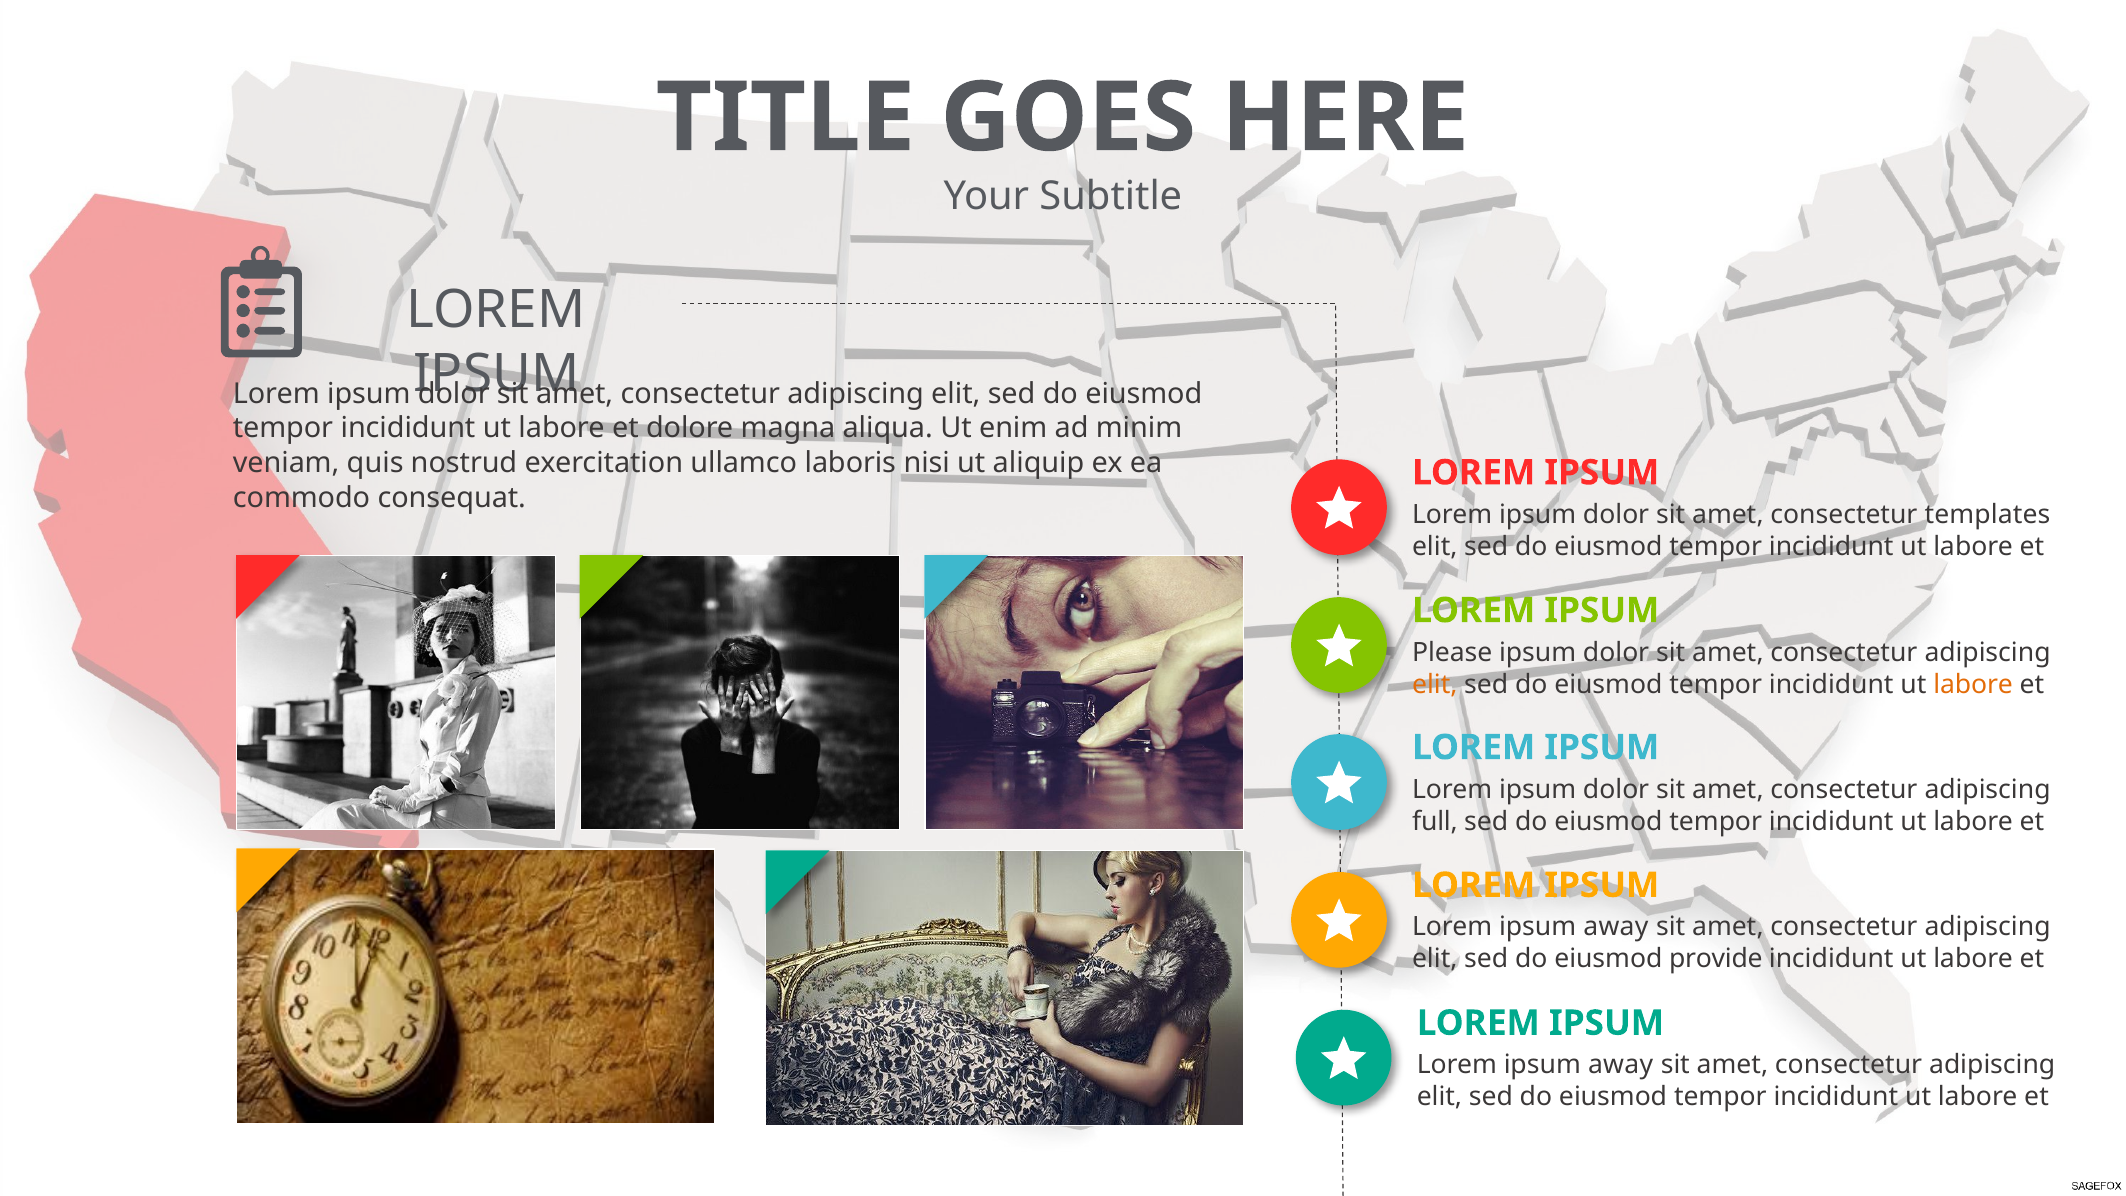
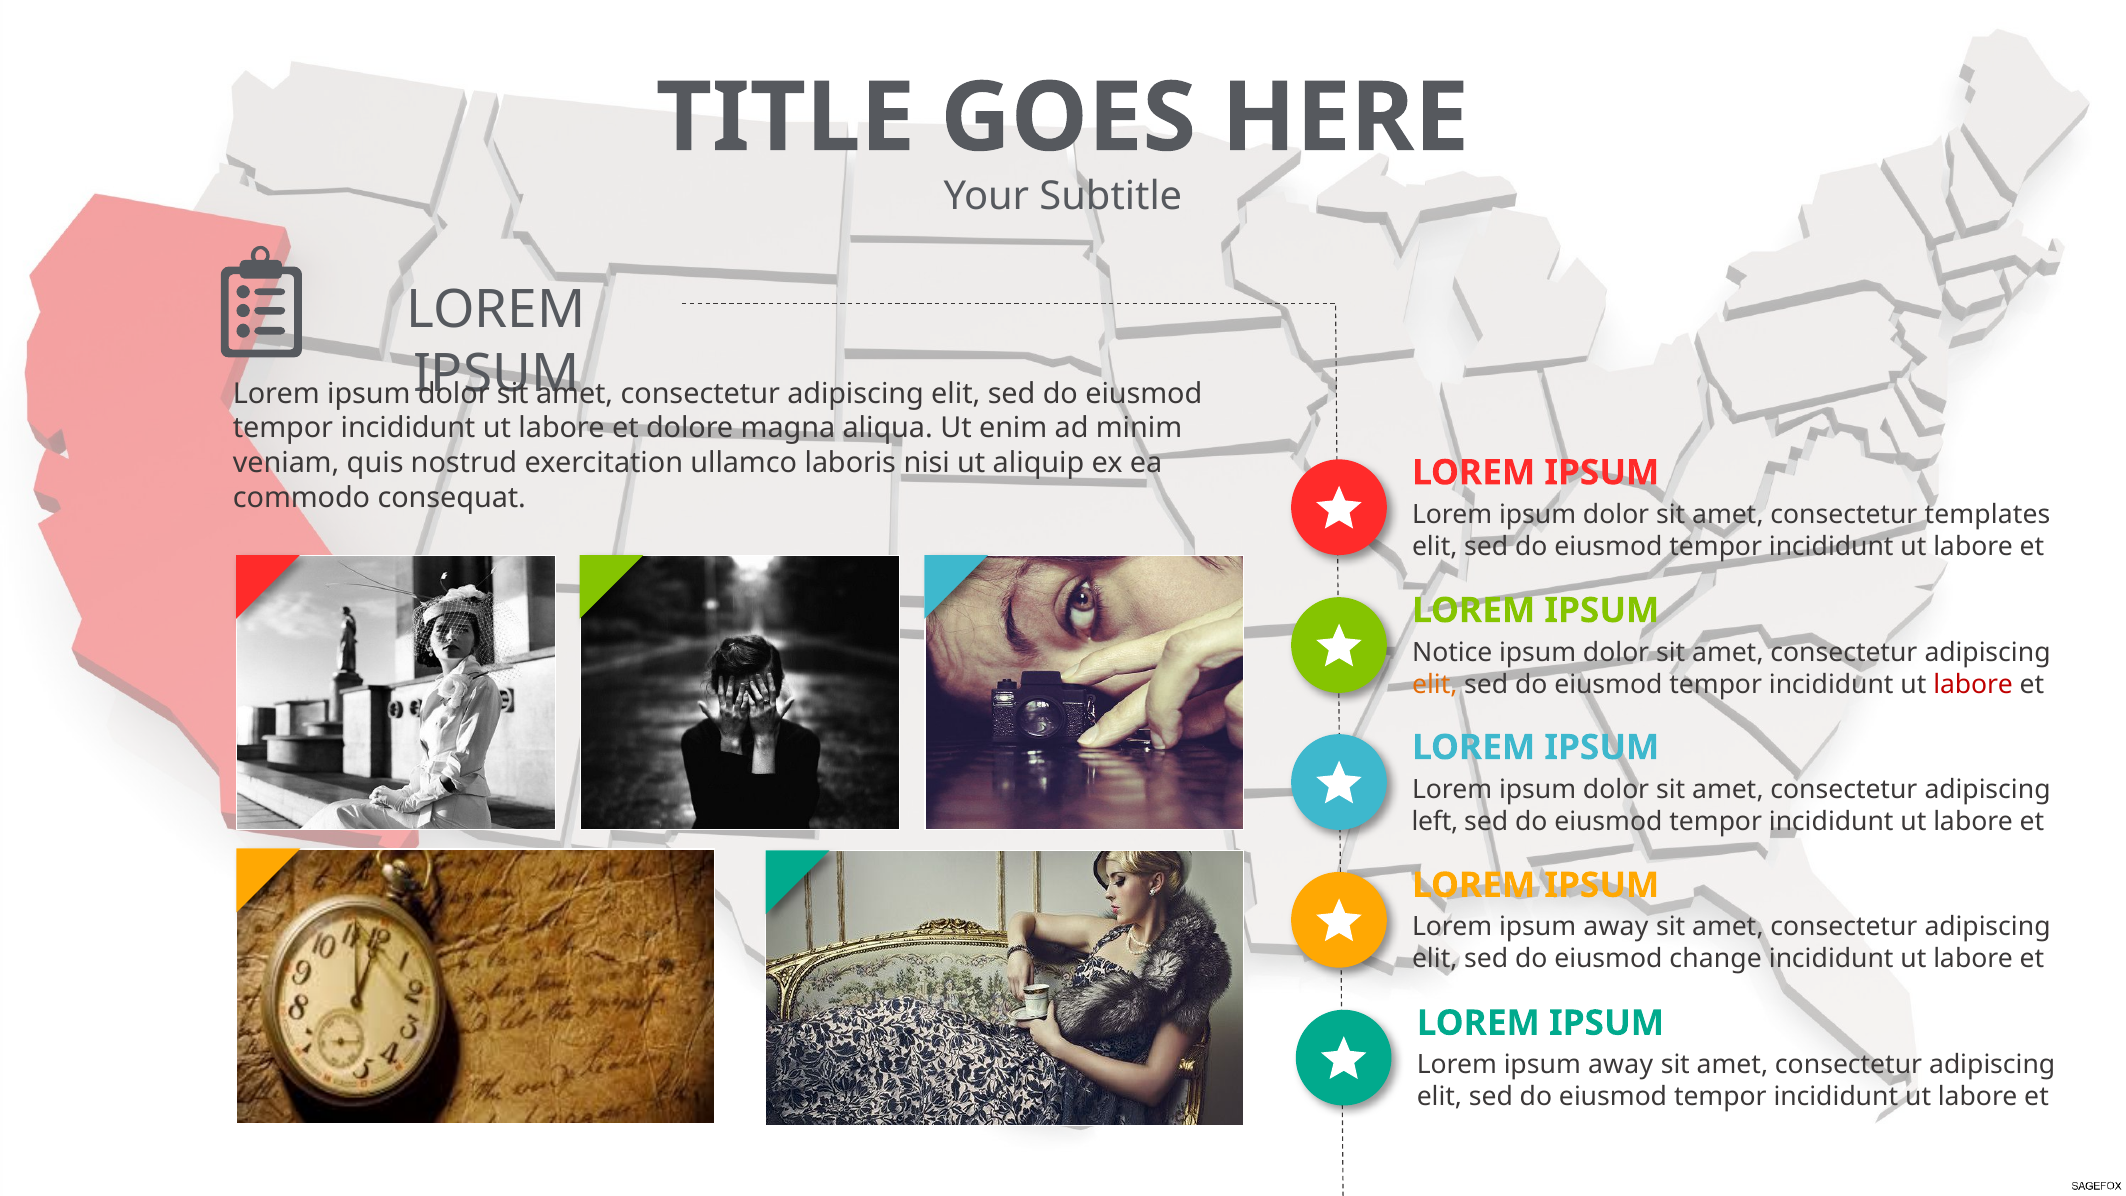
Please: Please -> Notice (1452, 652)
labore colour: orange -> red (1973, 684)
full: full -> left (1435, 821)
provide: provide -> change (1716, 959)
